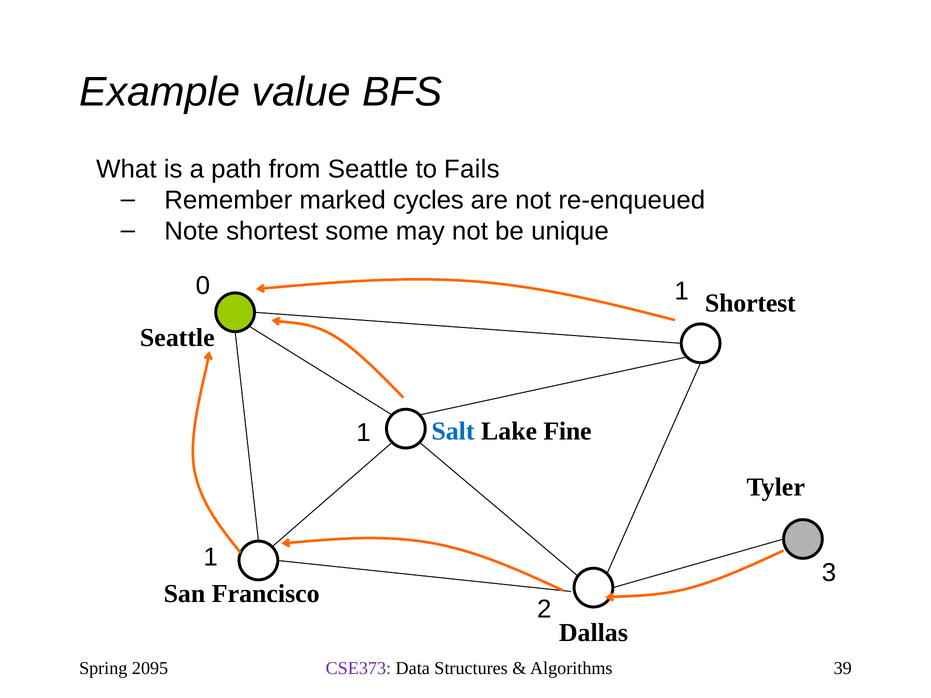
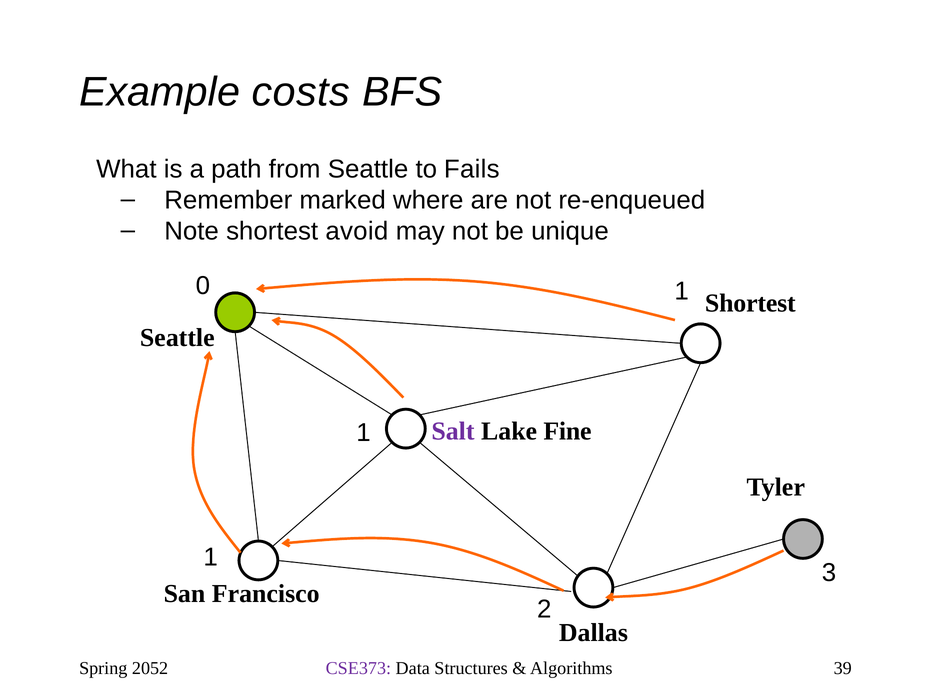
value: value -> costs (301, 92)
cycles: cycles -> where (428, 200)
some: some -> avoid (357, 231)
Salt colour: blue -> purple (453, 431)
2095: 2095 -> 2052 (150, 668)
